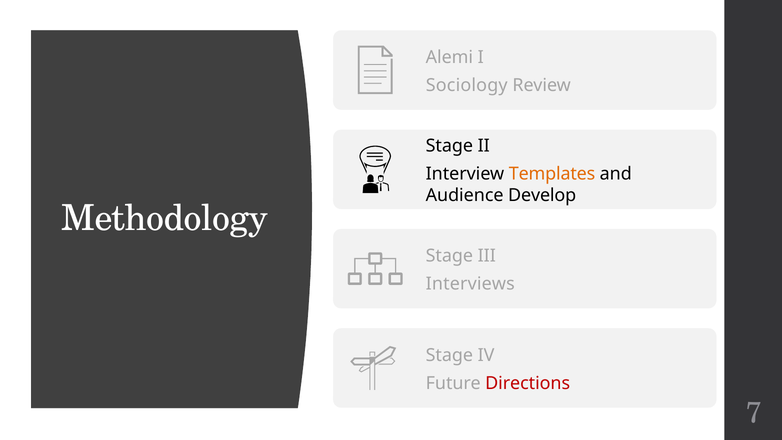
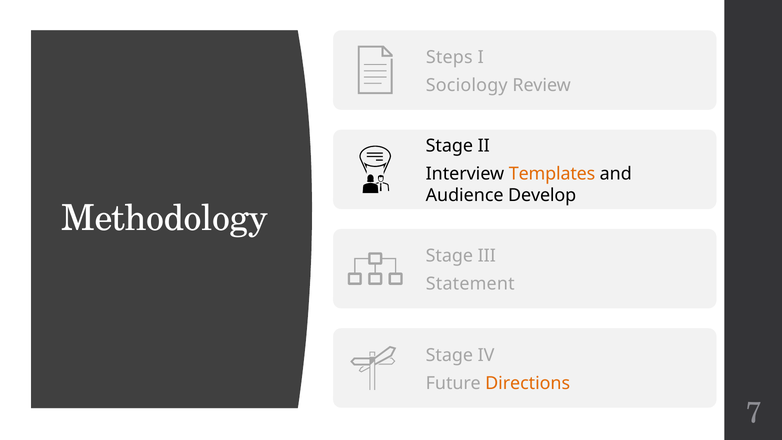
Alemi: Alemi -> Steps (449, 57)
Interviews: Interviews -> Statement (470, 284)
Directions colour: red -> orange (528, 383)
